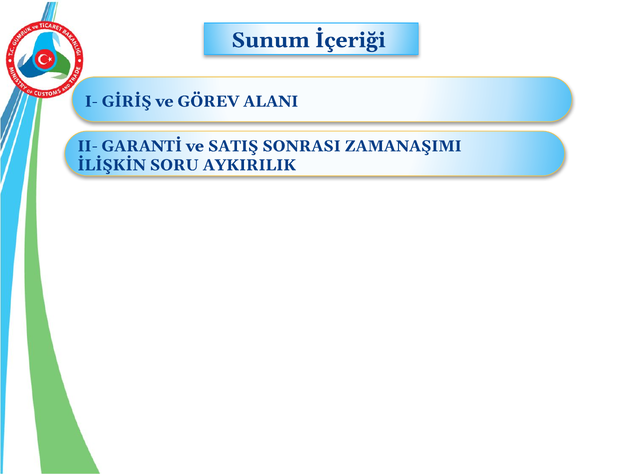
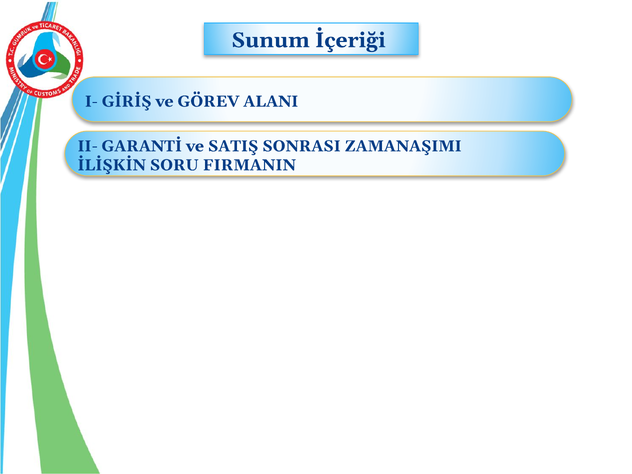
AYKIRILIK: AYKIRILIK -> FIRMANIN (249, 165)
